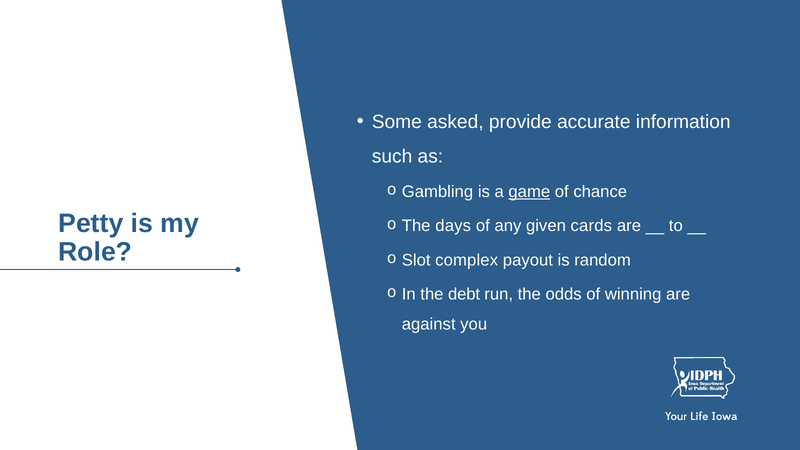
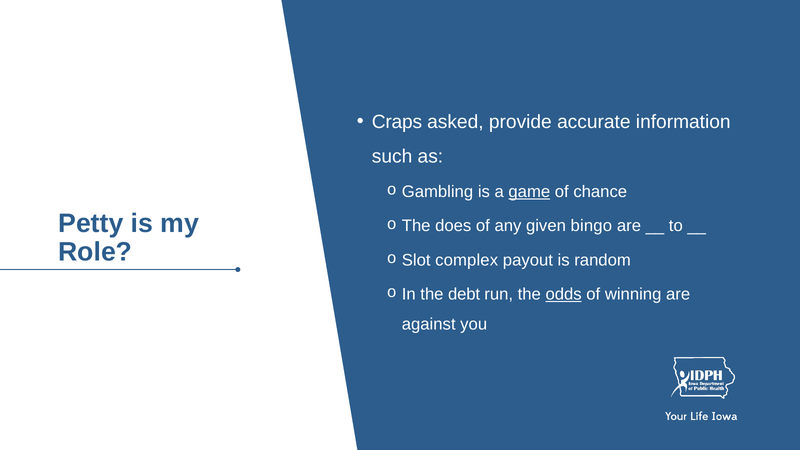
Some: Some -> Craps (397, 122)
days: days -> does (453, 226)
cards: cards -> bingo (591, 226)
odds underline: none -> present (564, 294)
